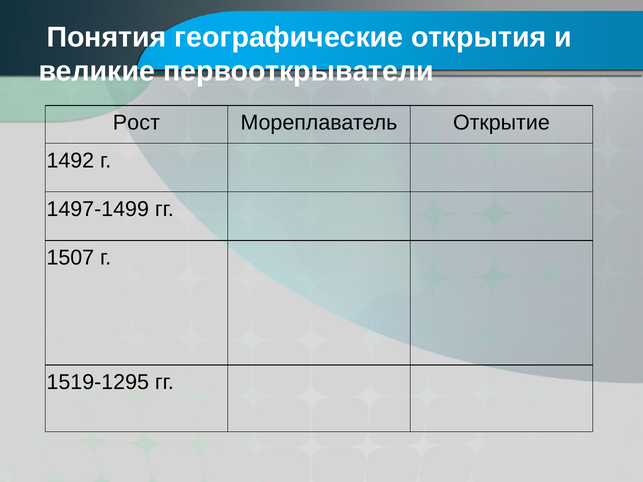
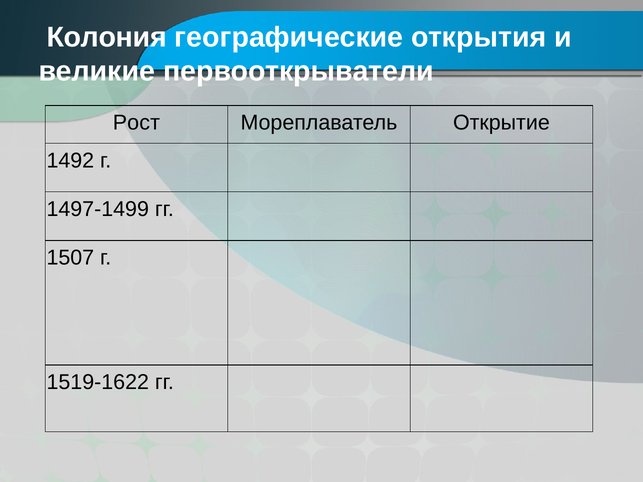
Понятия: Понятия -> Колония (107, 37)
1519-1295: 1519-1295 -> 1519-1622 (98, 382)
